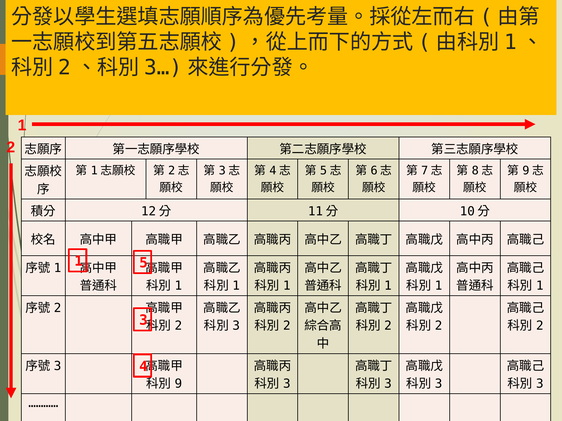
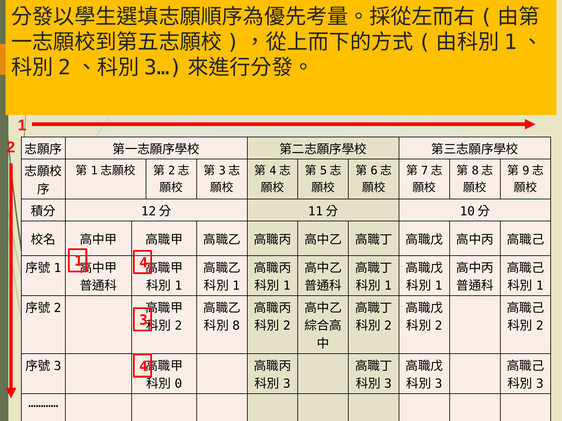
1 5: 5 -> 4 (143, 263)
3: 3 -> 8 (236, 326)
9: 9 -> 0 (178, 384)
